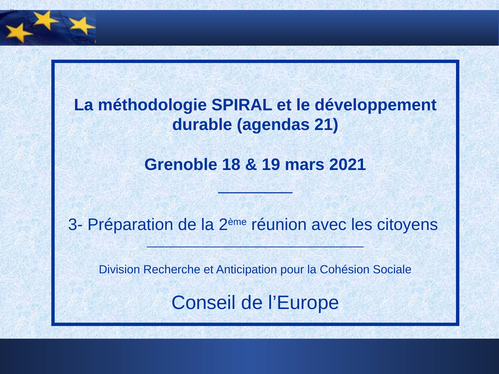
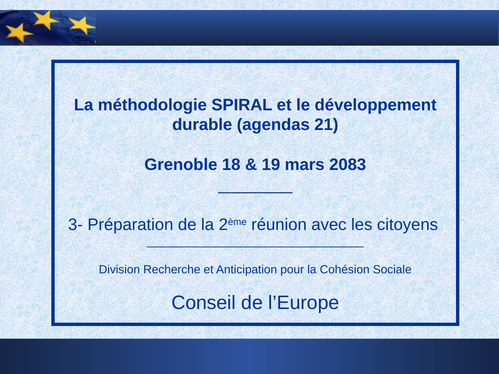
2021: 2021 -> 2083 (348, 165)
